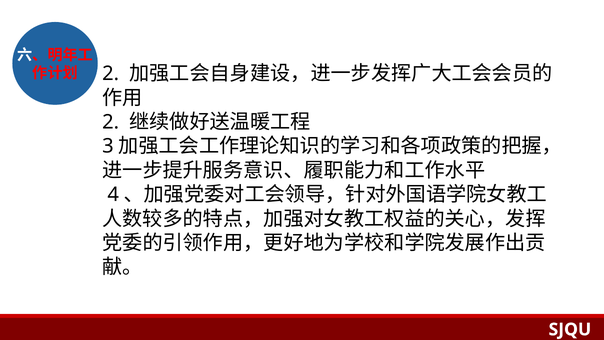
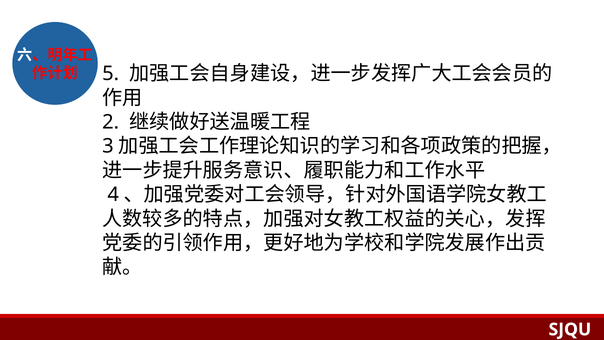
2: 2 -> 5 (111, 74)
